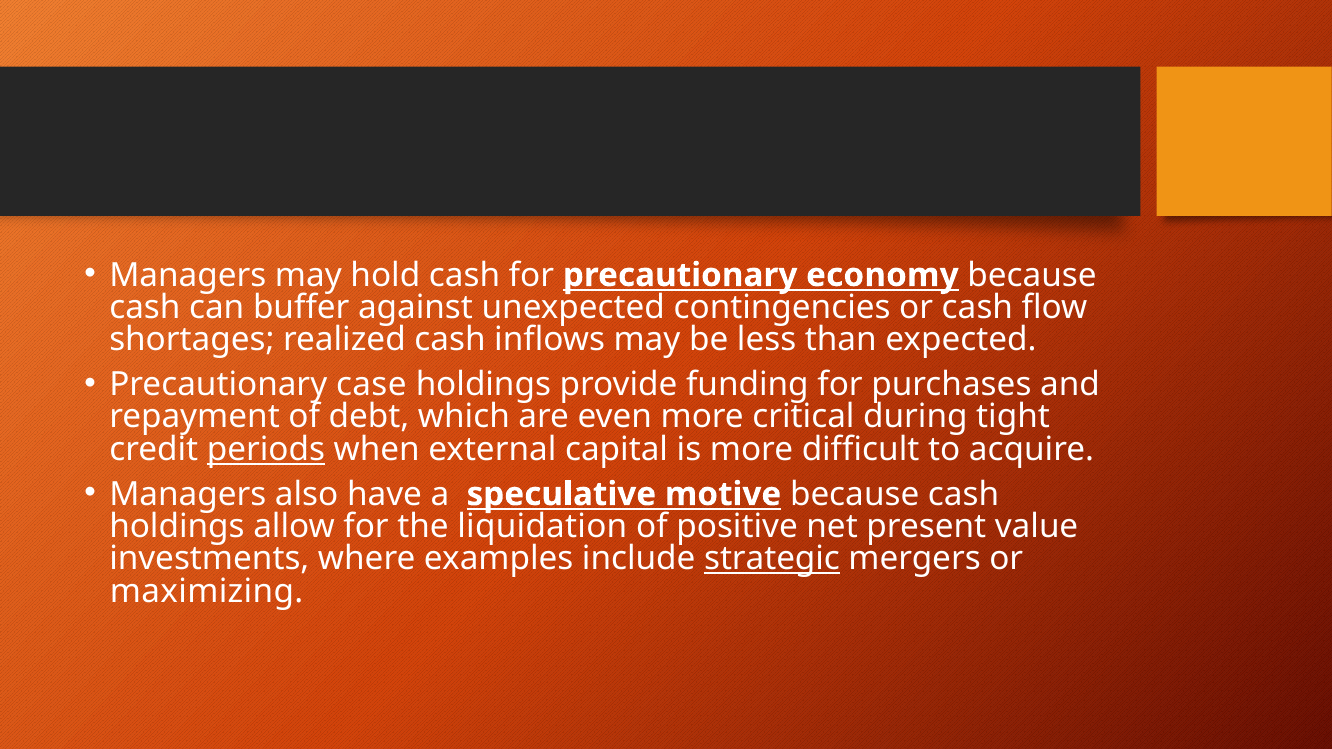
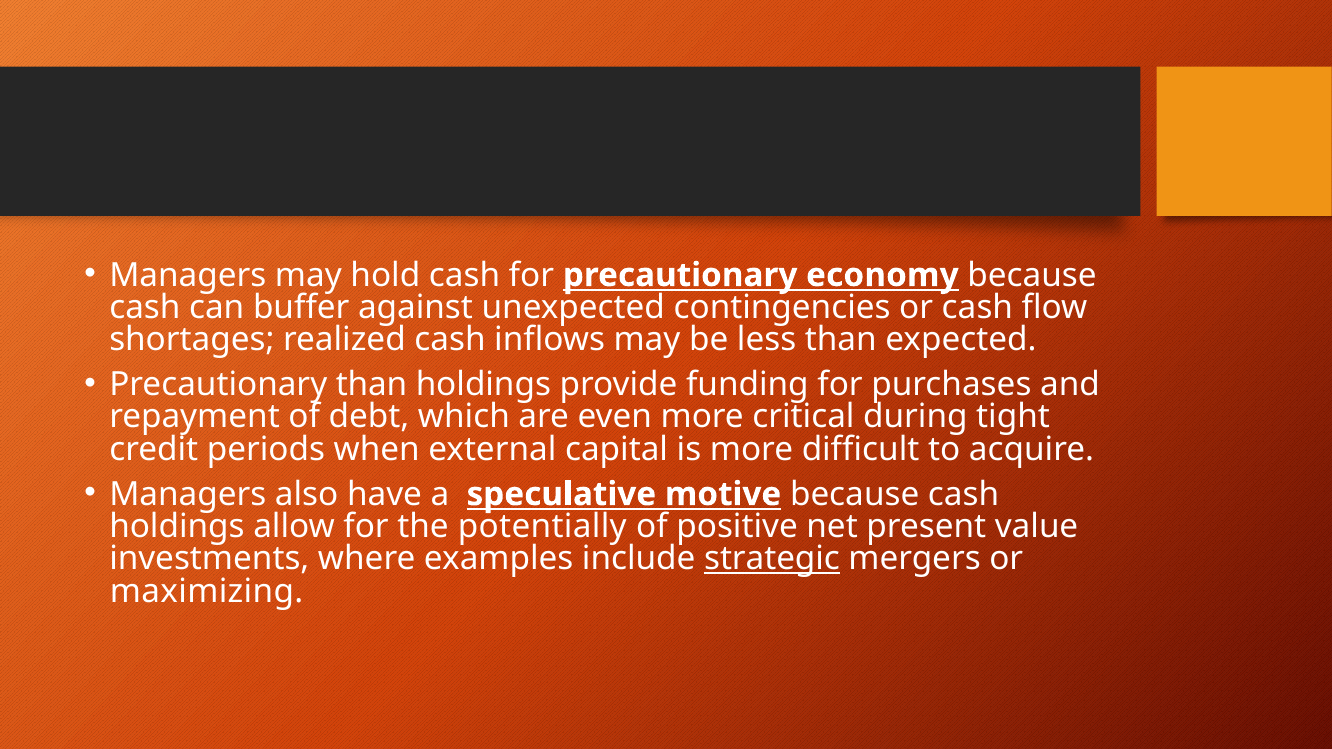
Precautionary case: case -> than (372, 385)
periods underline: present -> none (266, 449)
liquidation: liquidation -> potentially (542, 527)
